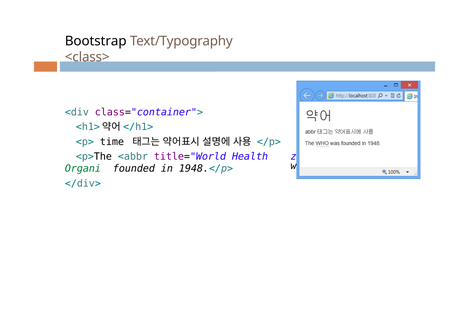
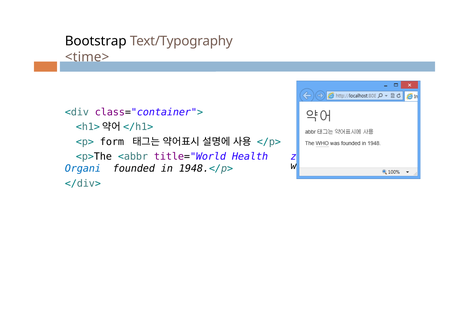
<class>: <class> -> <time> (87, 57)
time: time -> form (112, 142)
Organi colour: green -> blue (83, 168)
